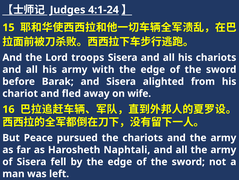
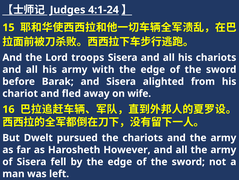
Peace: Peace -> Dwelt (38, 137)
Naphtali: Naphtali -> However (127, 149)
